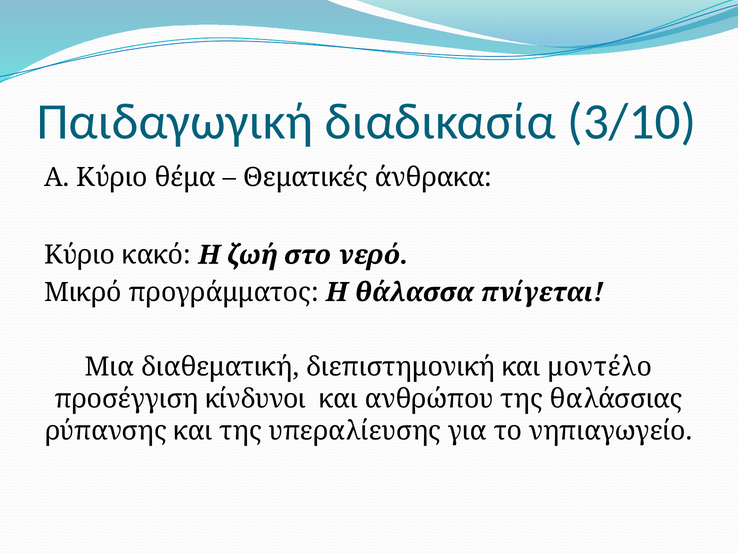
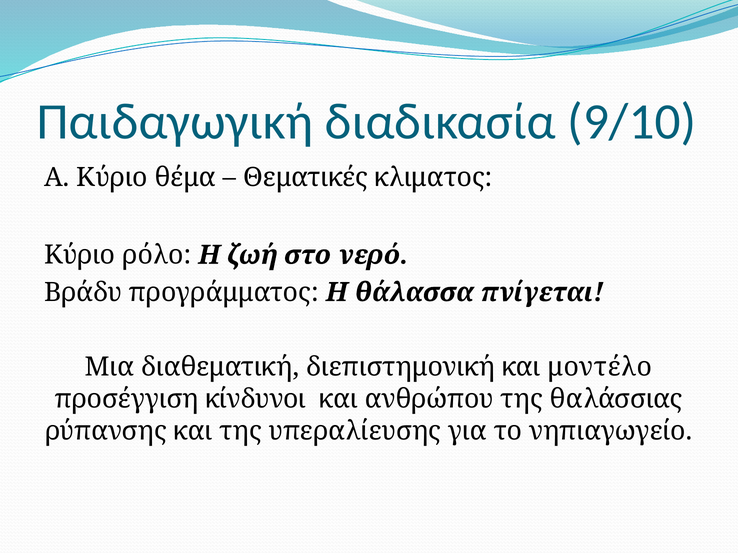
3/10: 3/10 -> 9/10 (632, 122)
άνθρακα: άνθρακα -> κλιματος (434, 178)
κακό: κακό -> ρόλο (157, 255)
Μικρό: Μικρό -> Βράδυ (83, 293)
